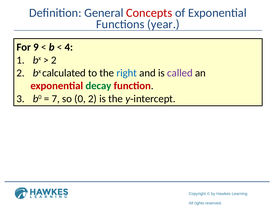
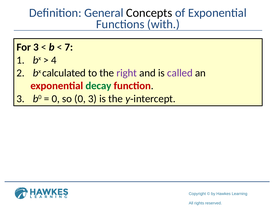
Concepts colour: red -> black (149, 13)
year: year -> with (163, 24)
For 9: 9 -> 3 (36, 47)
4: 4 -> 7 (69, 47)
2: 2 -> 4 (54, 60)
right colour: blue -> purple (127, 73)
7: 7 -> 0 (56, 99)
0 2: 2 -> 3 (92, 99)
